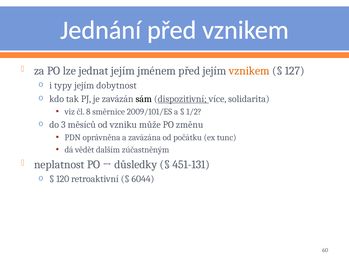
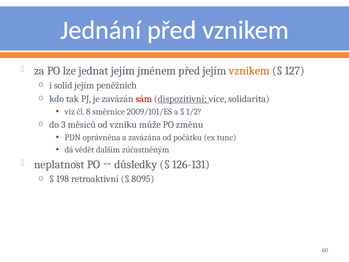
typy: typy -> solid (63, 85)
dobytnost: dobytnost -> peněžních (116, 85)
sám colour: black -> red (144, 99)
451-131: 451-131 -> 126-131 (191, 164)
120: 120 -> 198 (63, 179)
6044: 6044 -> 8095 (143, 179)
